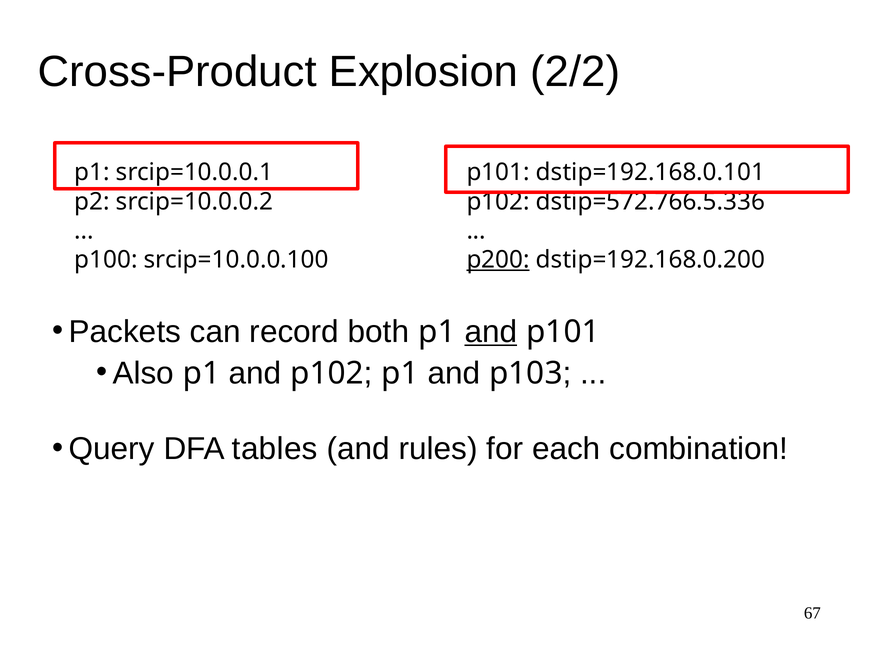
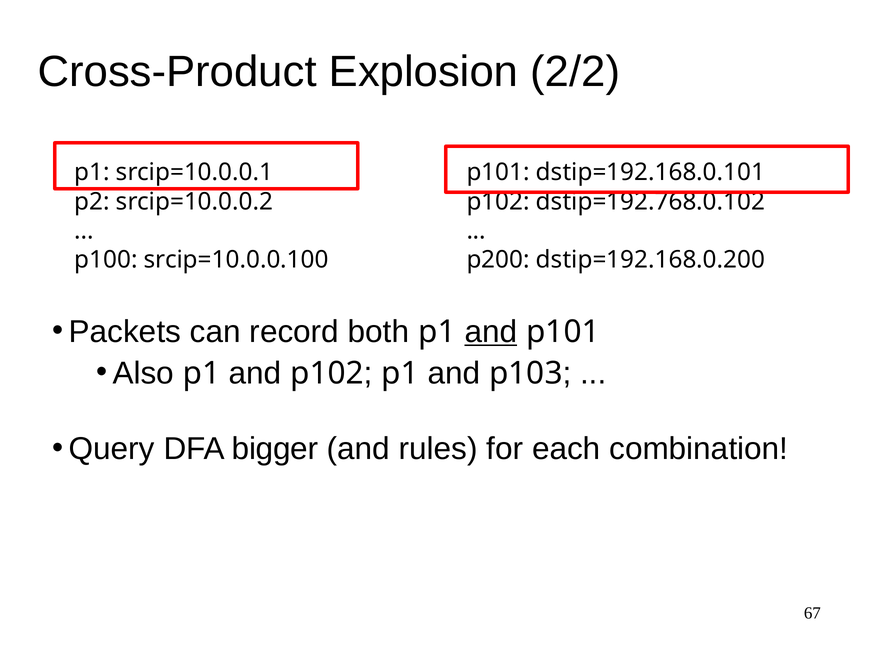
dstip=572.766.5.336: dstip=572.766.5.336 -> dstip=192.768.0.102 (651, 201)
p200 underline: present -> none (498, 260)
tables: tables -> bigger (275, 449)
